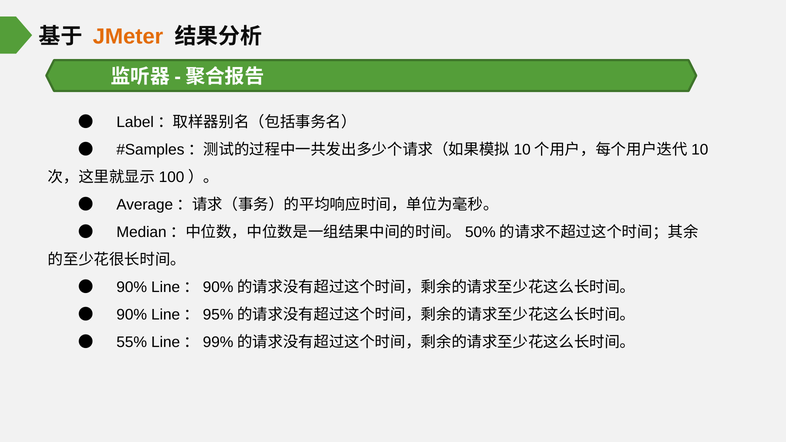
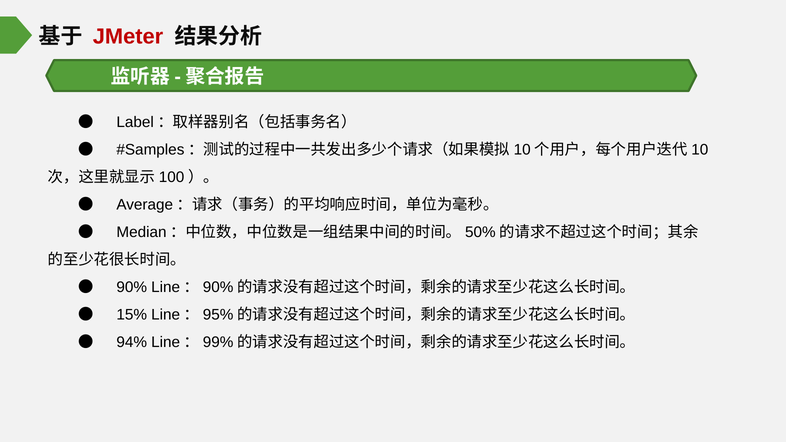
JMeter colour: orange -> red (128, 36)
90%: 90% -> 15% (132, 315)
55%: 55% -> 94% (132, 342)
